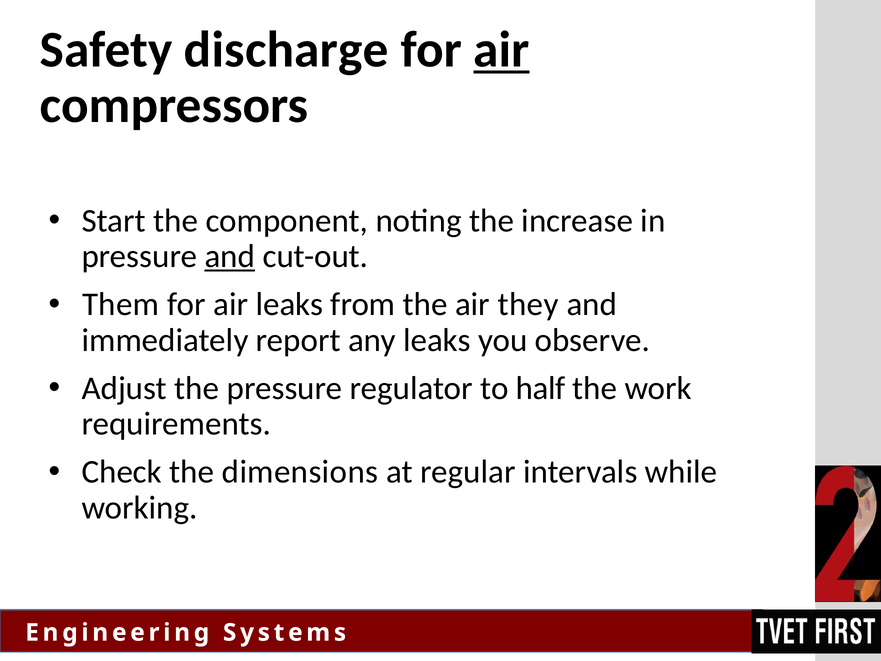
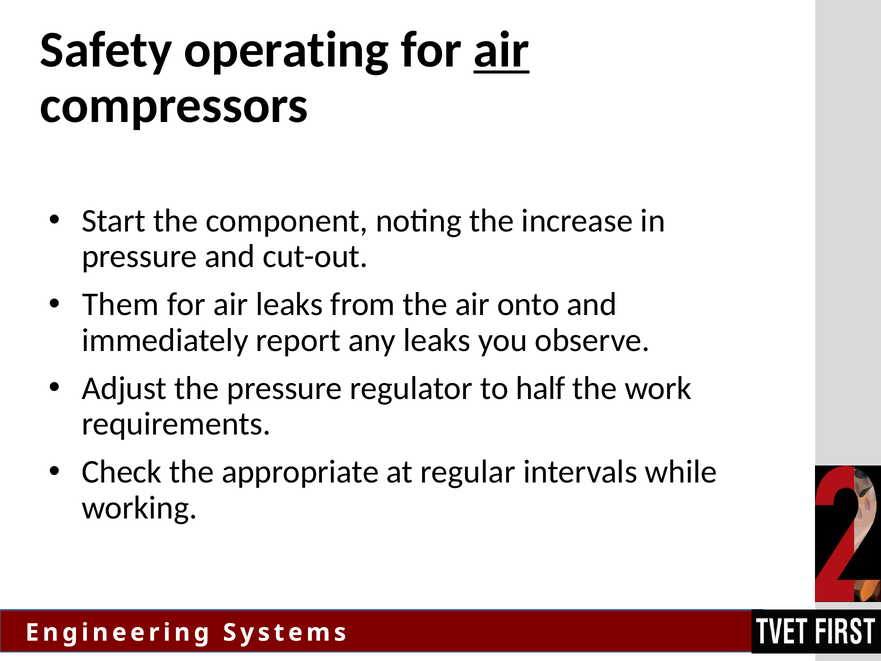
discharge: discharge -> operating (287, 50)
and underline: present -> none (230, 256)
they: they -> onto (528, 304)
dimensions: dimensions -> appropriate (300, 472)
